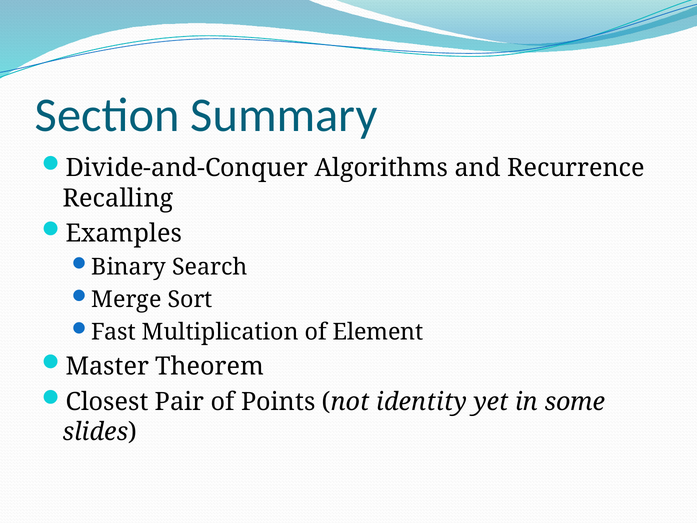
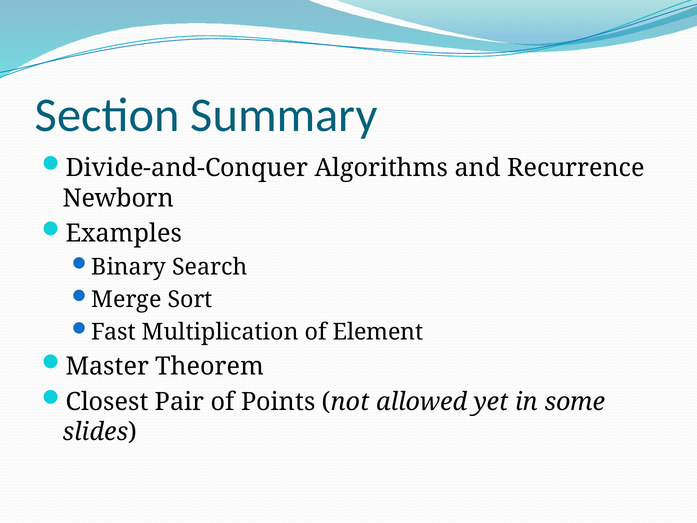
Recalling: Recalling -> Newborn (118, 198)
identity: identity -> allowed (422, 402)
